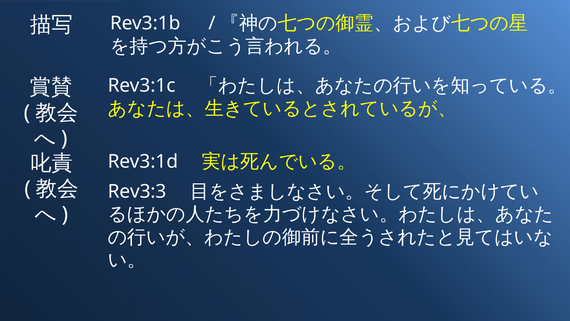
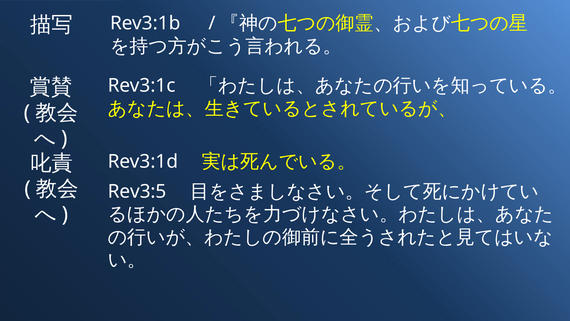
Rev3:3: Rev3:3 -> Rev3:5 (137, 191)
